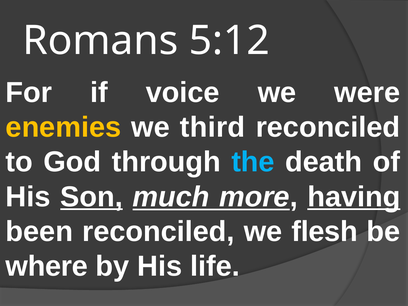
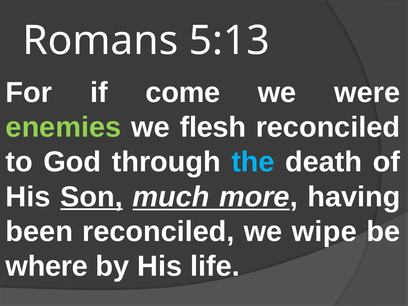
5:12: 5:12 -> 5:13 (229, 41)
voice: voice -> come (183, 93)
enemies colour: yellow -> light green (63, 127)
third: third -> flesh (213, 127)
having underline: present -> none (354, 197)
flesh: flesh -> wipe (324, 231)
